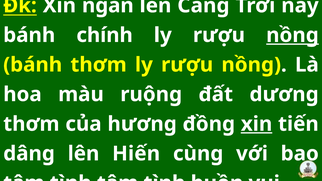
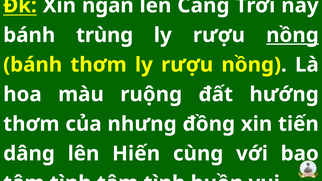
chính: chính -> trùng (105, 35)
dương: dương -> hướng (284, 94)
hương: hương -> nhưng (142, 124)
xin underline: present -> none (257, 124)
